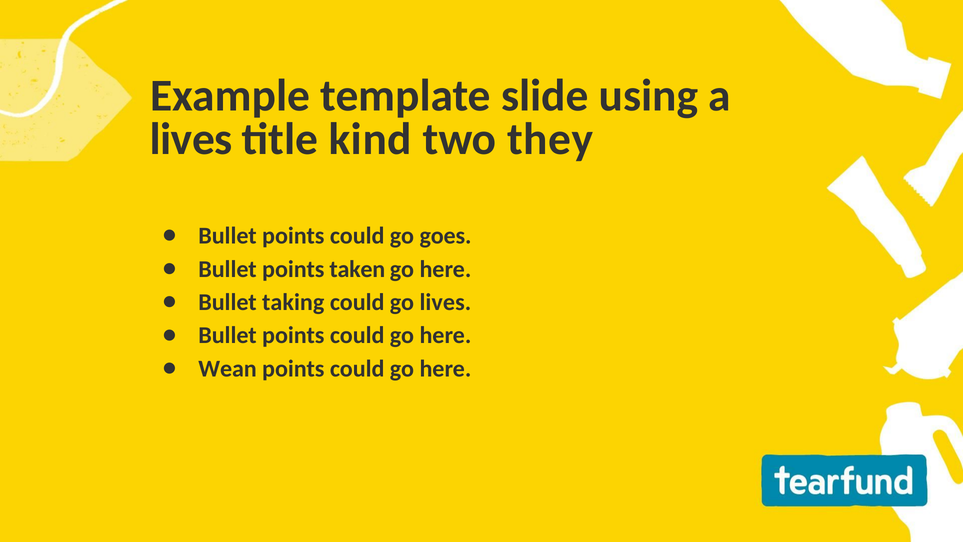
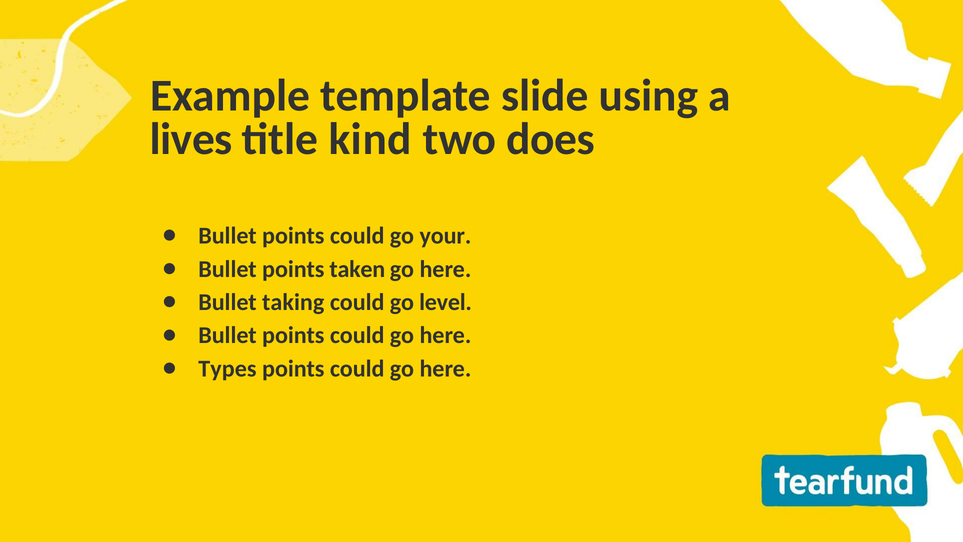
they: they -> does (551, 139)
goes: goes -> your (445, 236)
go lives: lives -> level (446, 302)
Wean: Wean -> Types (227, 369)
